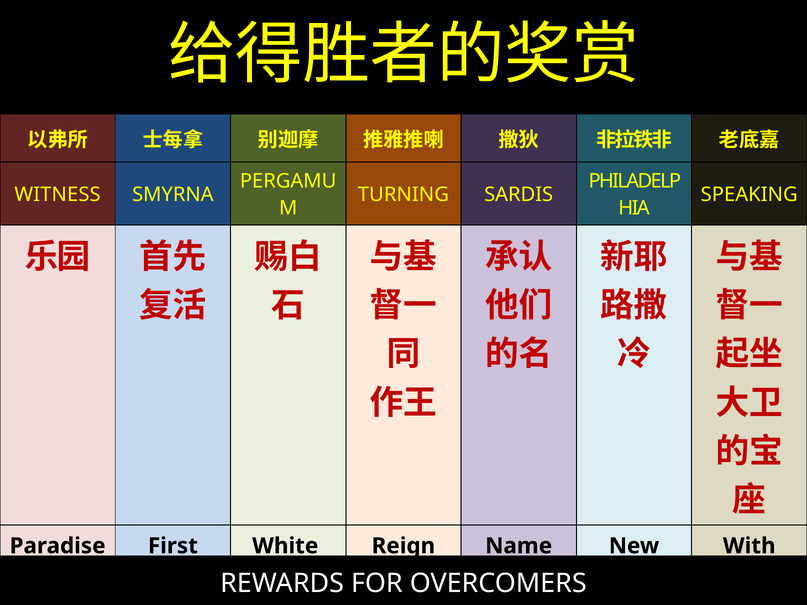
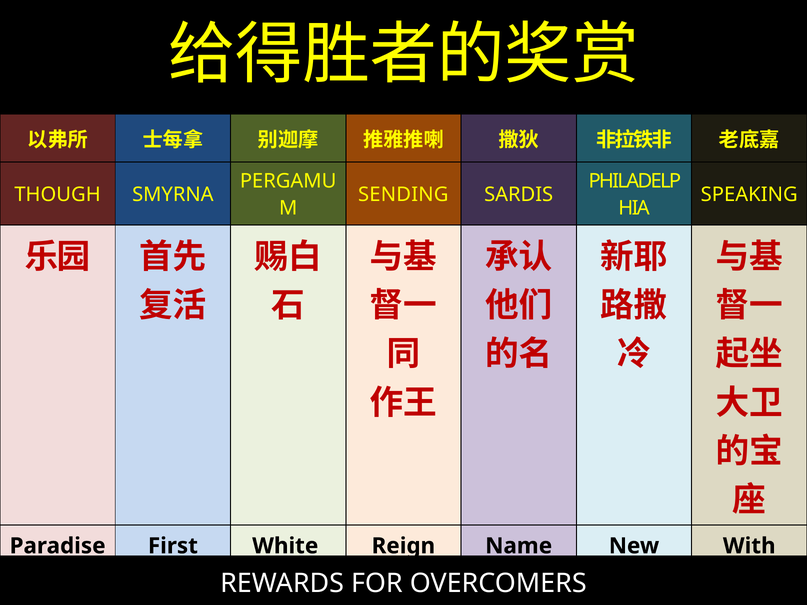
WITNESS: WITNESS -> THOUGH (58, 195)
TURNING: TURNING -> SENDING (403, 195)
